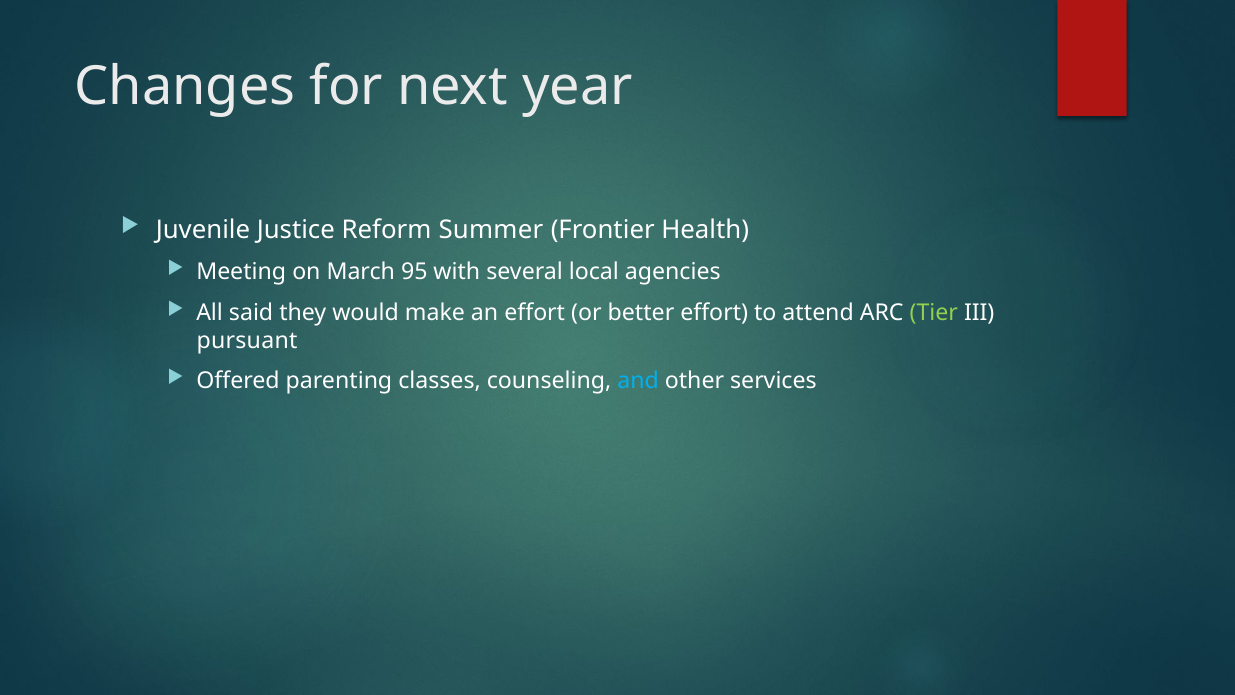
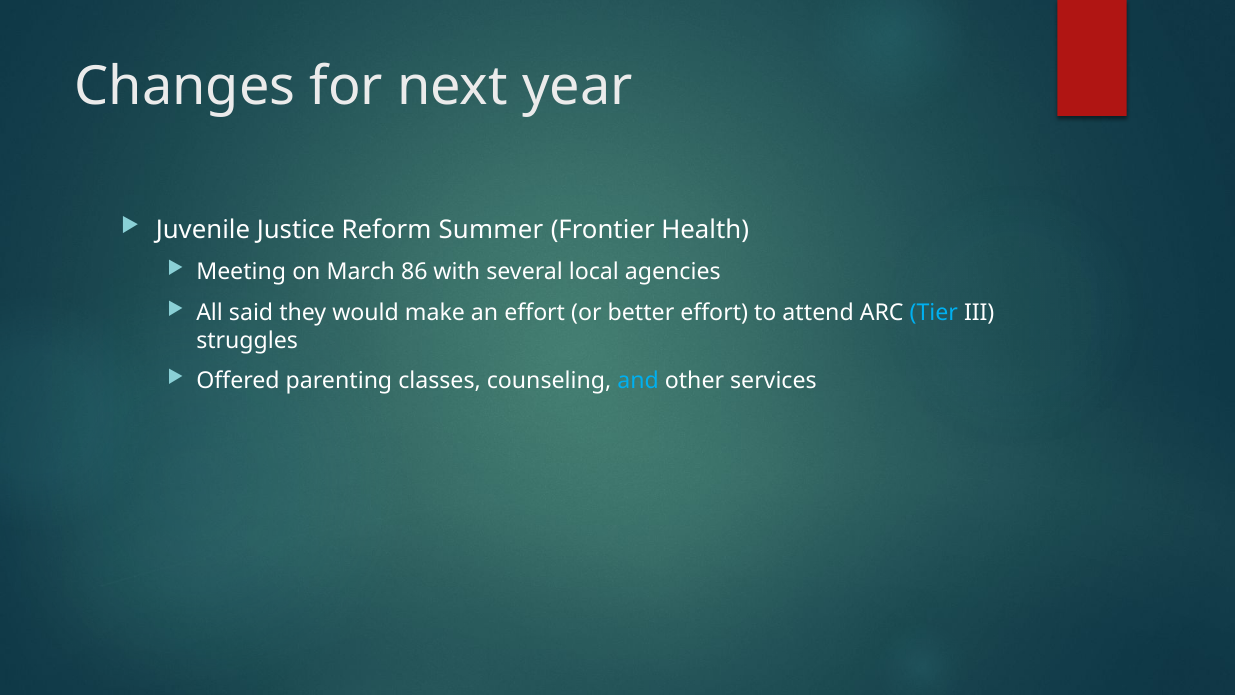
95: 95 -> 86 (414, 272)
Tier colour: light green -> light blue (934, 313)
pursuant: pursuant -> struggles (247, 340)
